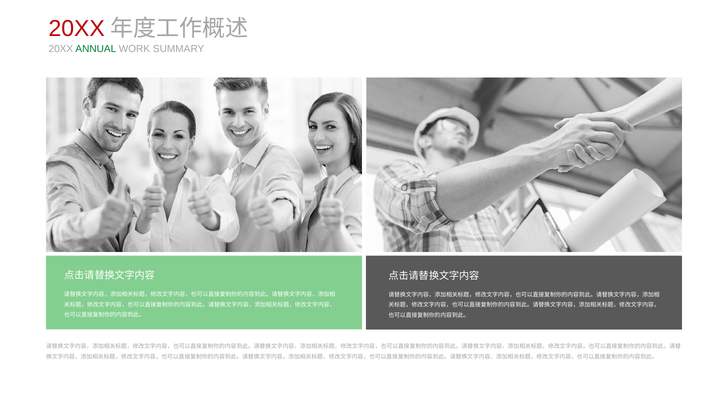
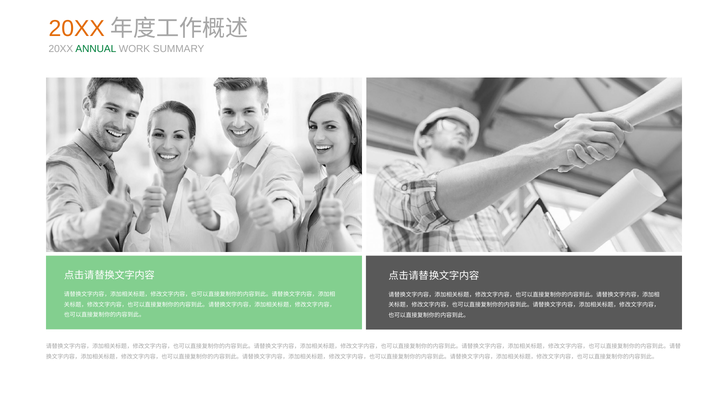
20XX colour: red -> orange (77, 29)
